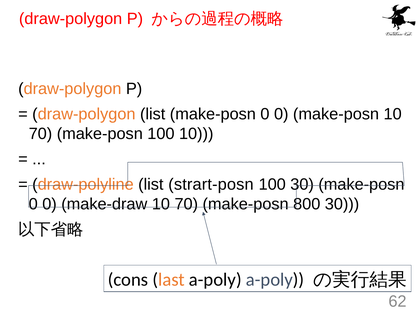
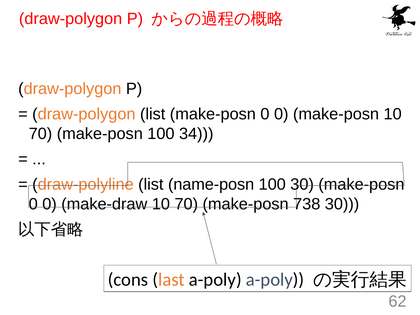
100 10: 10 -> 34 (196, 134)
strart-posn: strart-posn -> name-posn (211, 184)
800: 800 -> 738 (307, 204)
